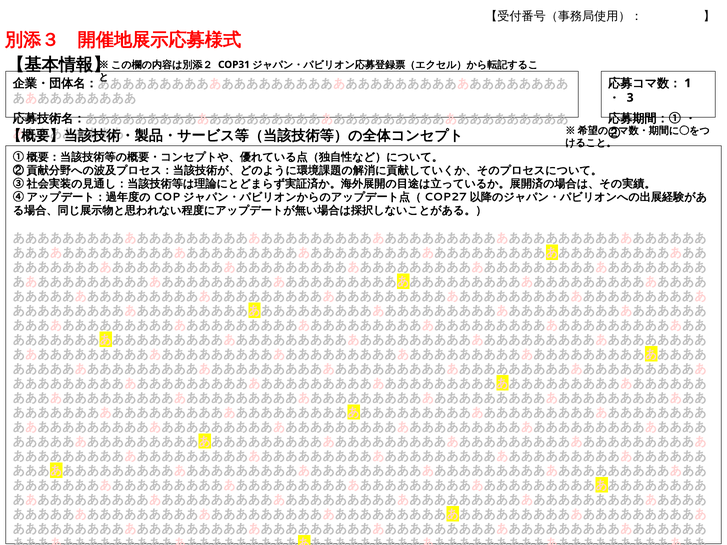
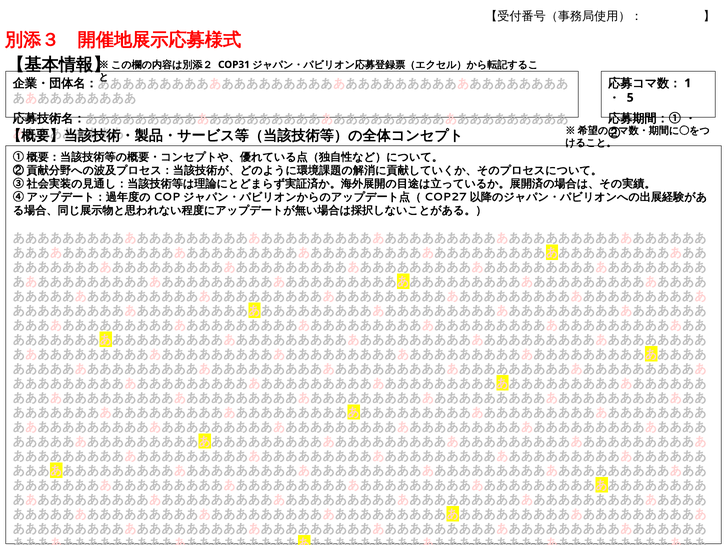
3: 3 -> 5 (630, 98)
